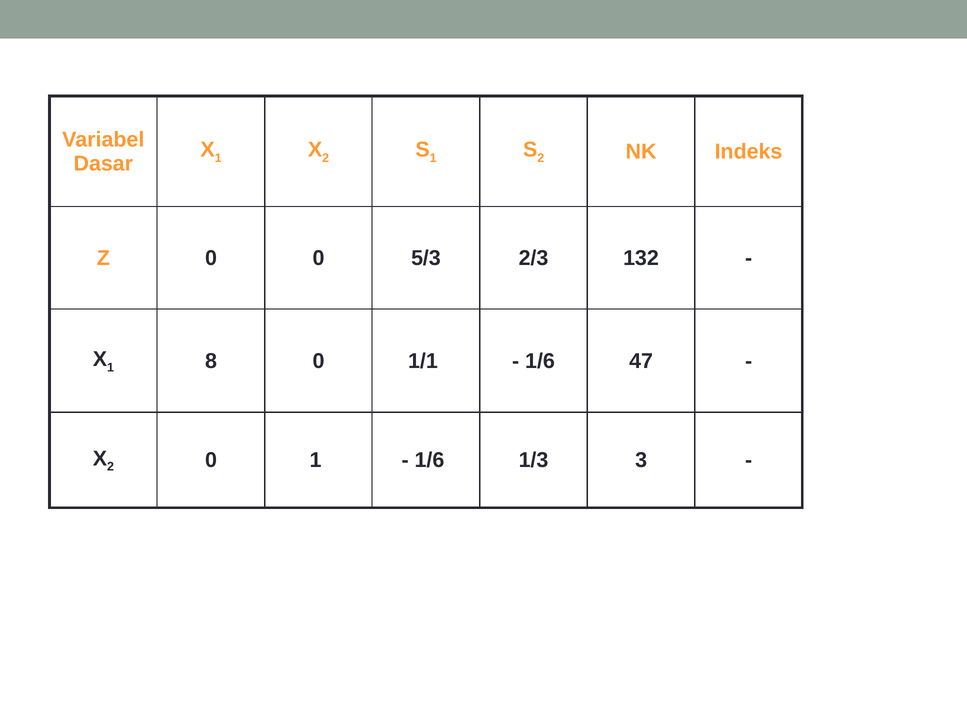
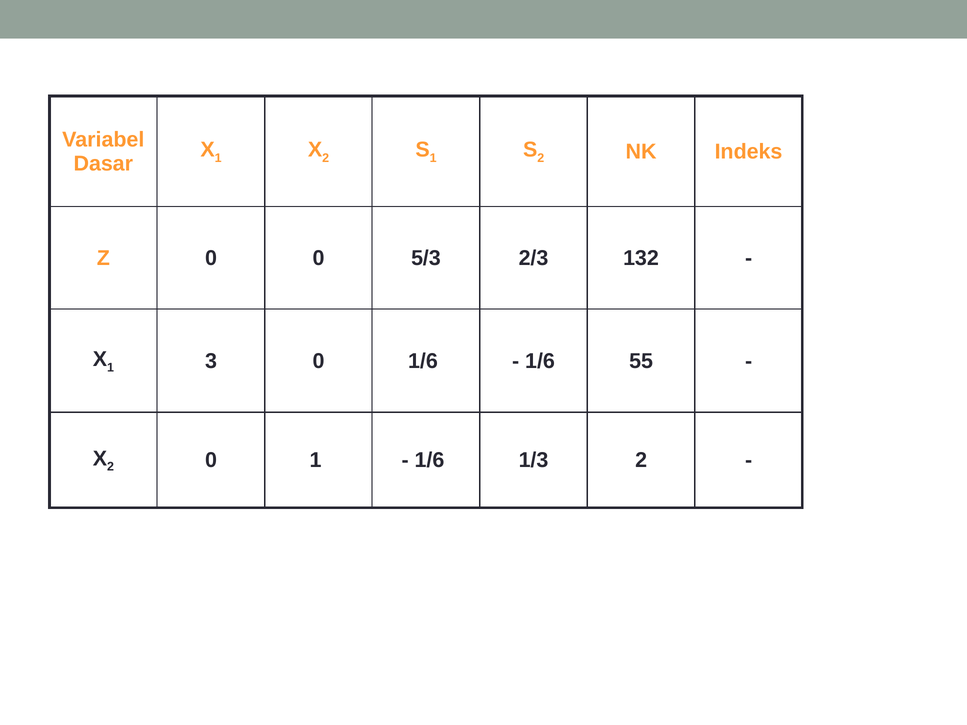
8: 8 -> 3 (211, 361)
0 1/1: 1/1 -> 1/6 (423, 361)
47: 47 -> 55 (641, 361)
1/3 3: 3 -> 2 (641, 460)
